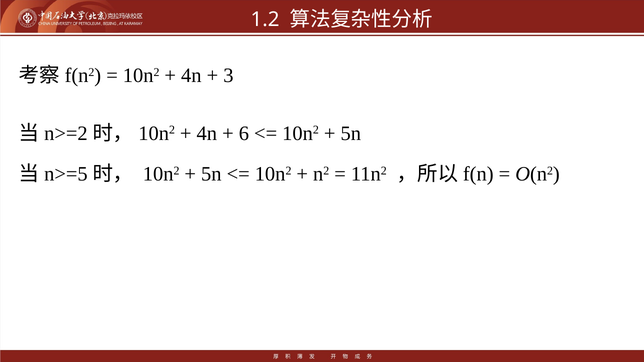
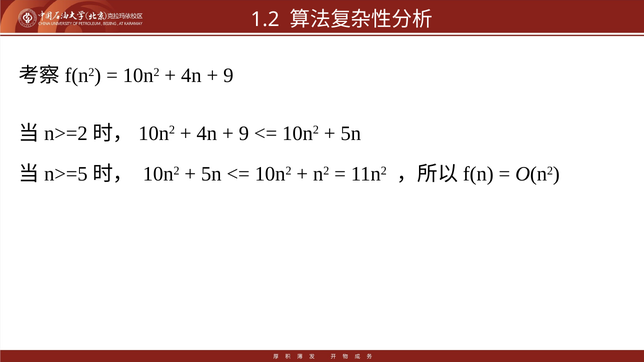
3: 3 -> 9 (228, 75)
6: 6 -> 9 (244, 133)
